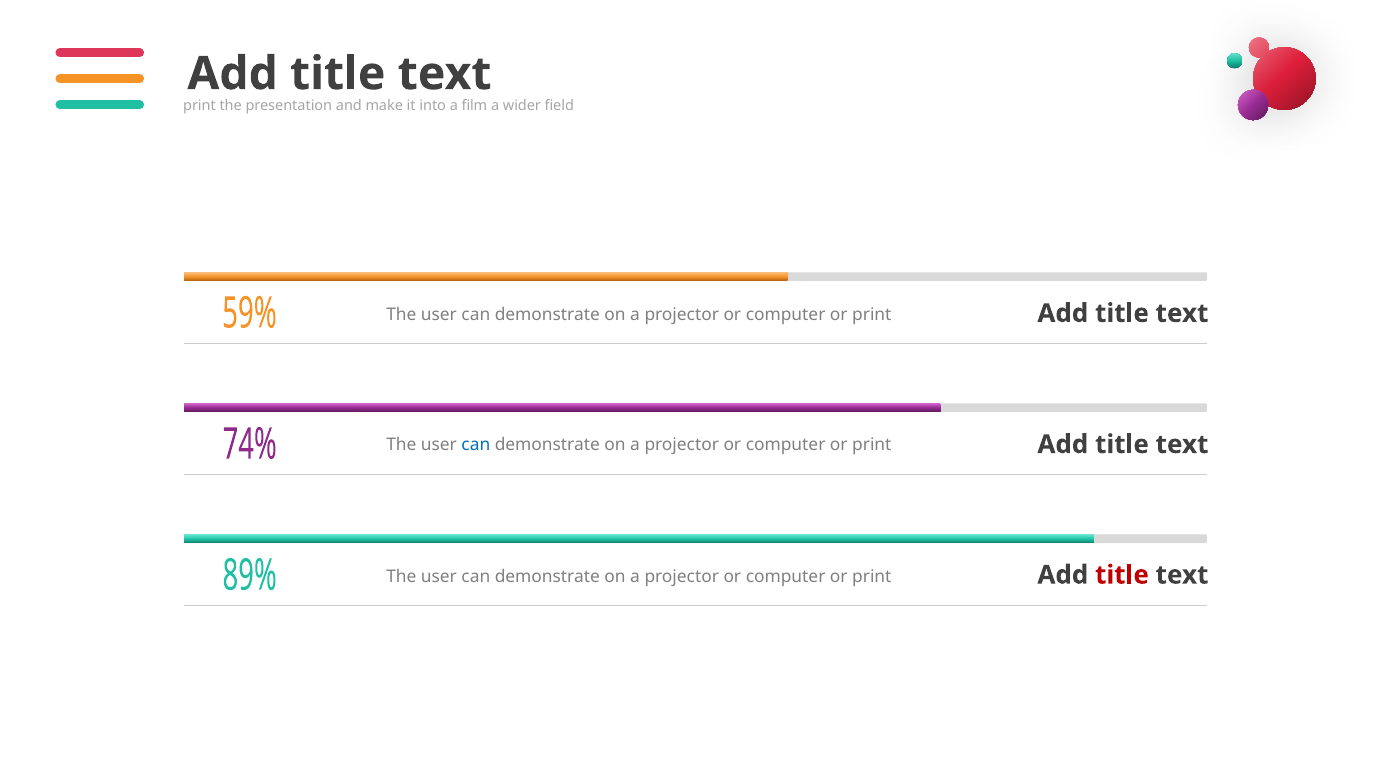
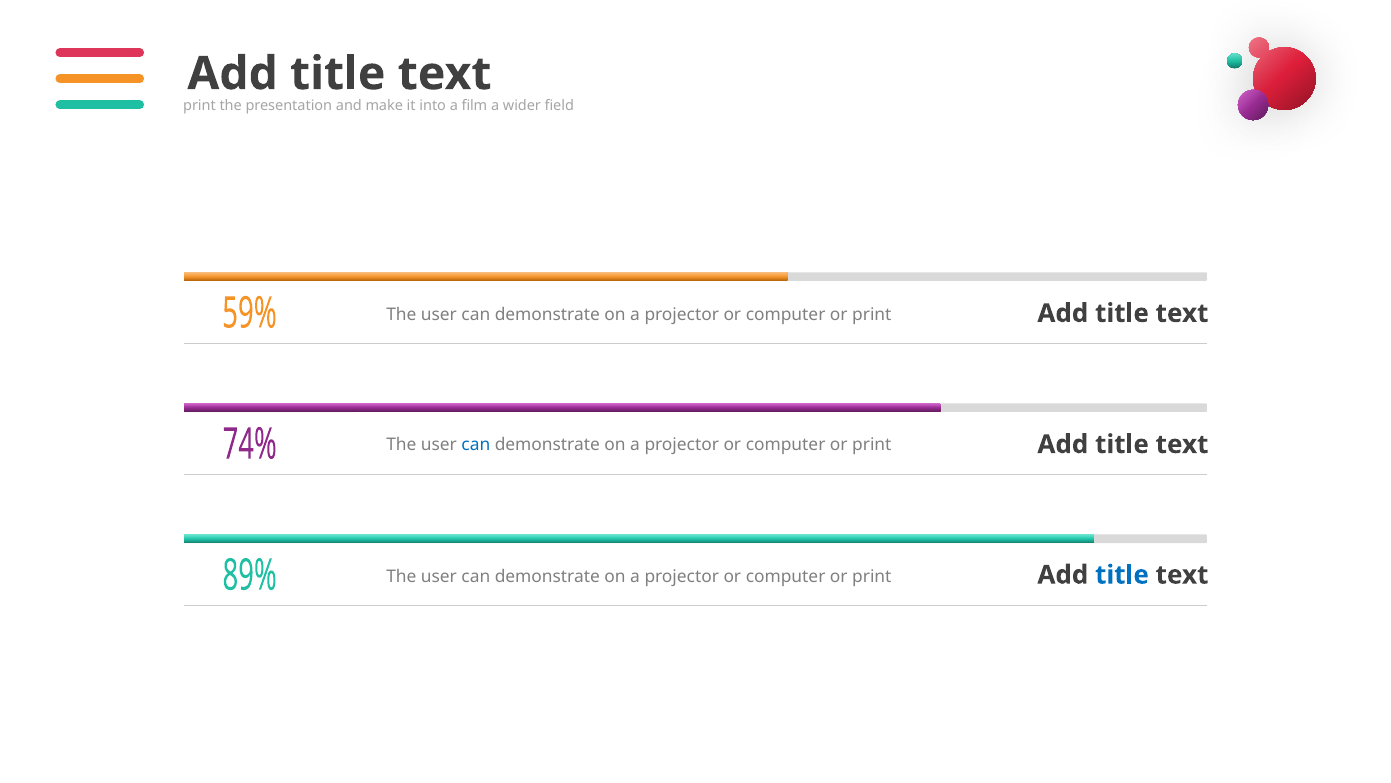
title colour: red -> blue (1122, 575)
